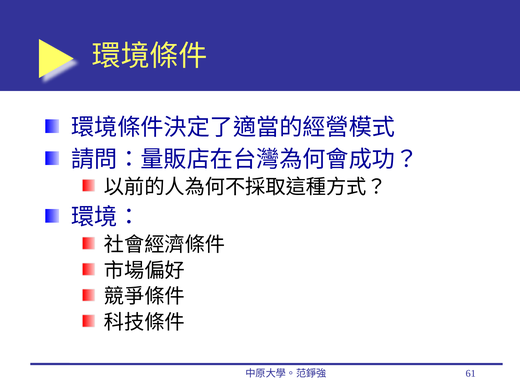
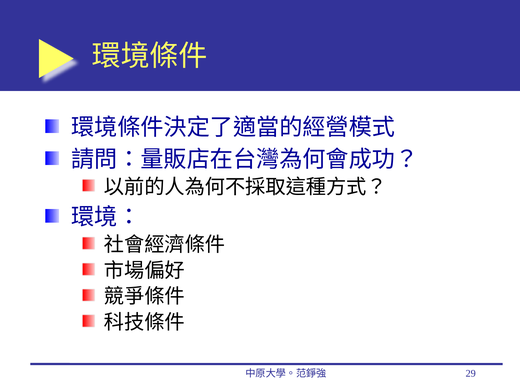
61: 61 -> 29 (471, 373)
